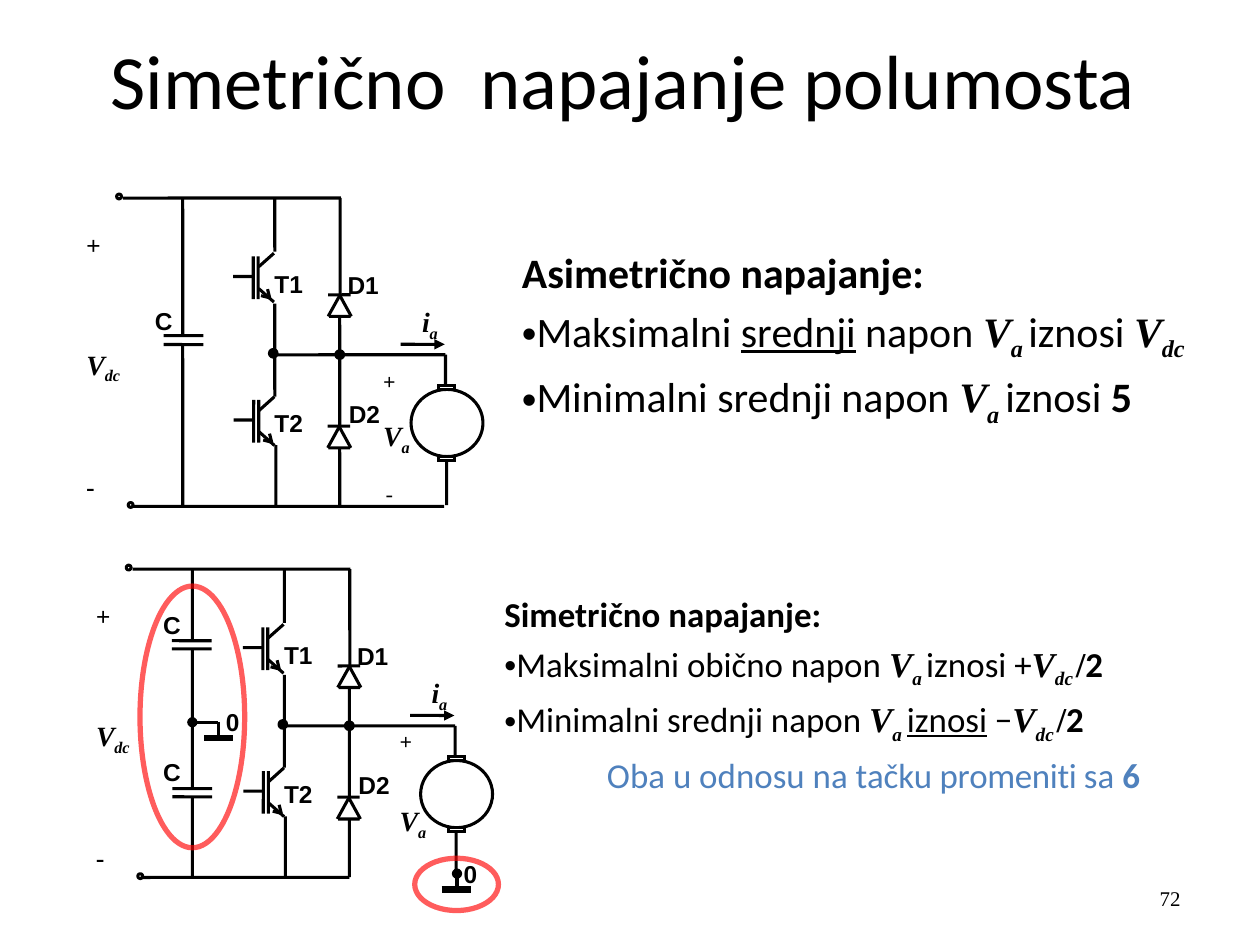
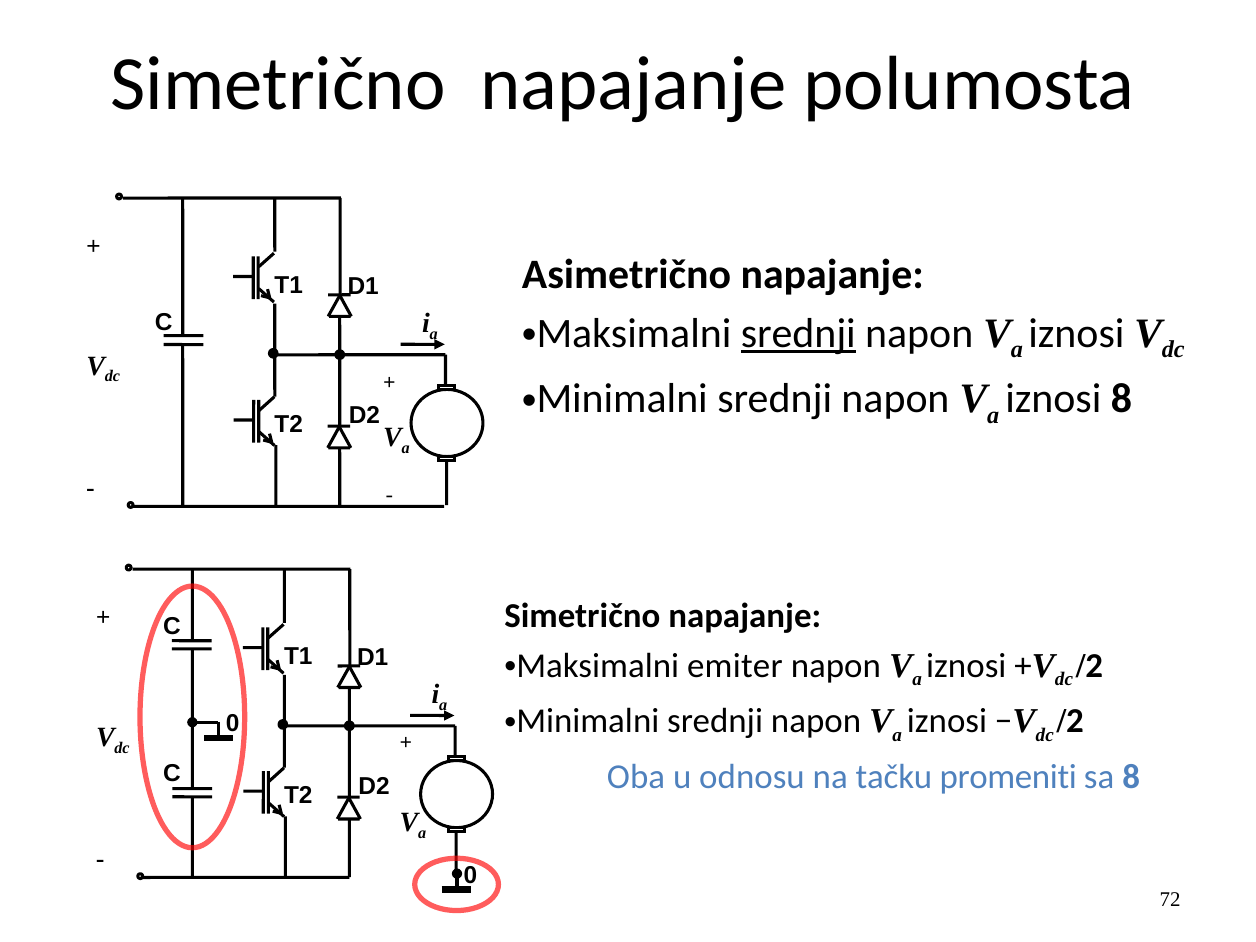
iznosi 5: 5 -> 8 (1122, 399)
obično: obično -> emiter (735, 666)
iznosi underline: present -> none (947, 721)
sa 6: 6 -> 8 (1131, 777)
